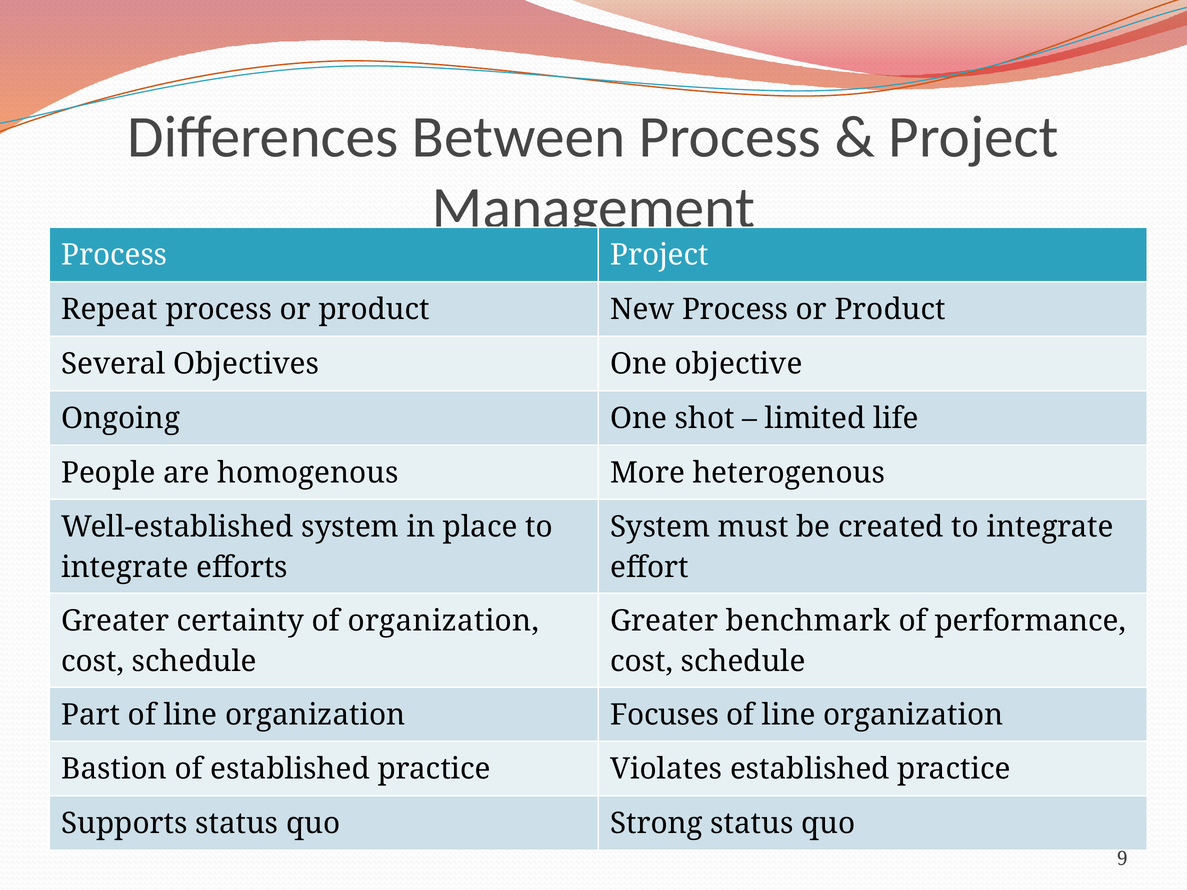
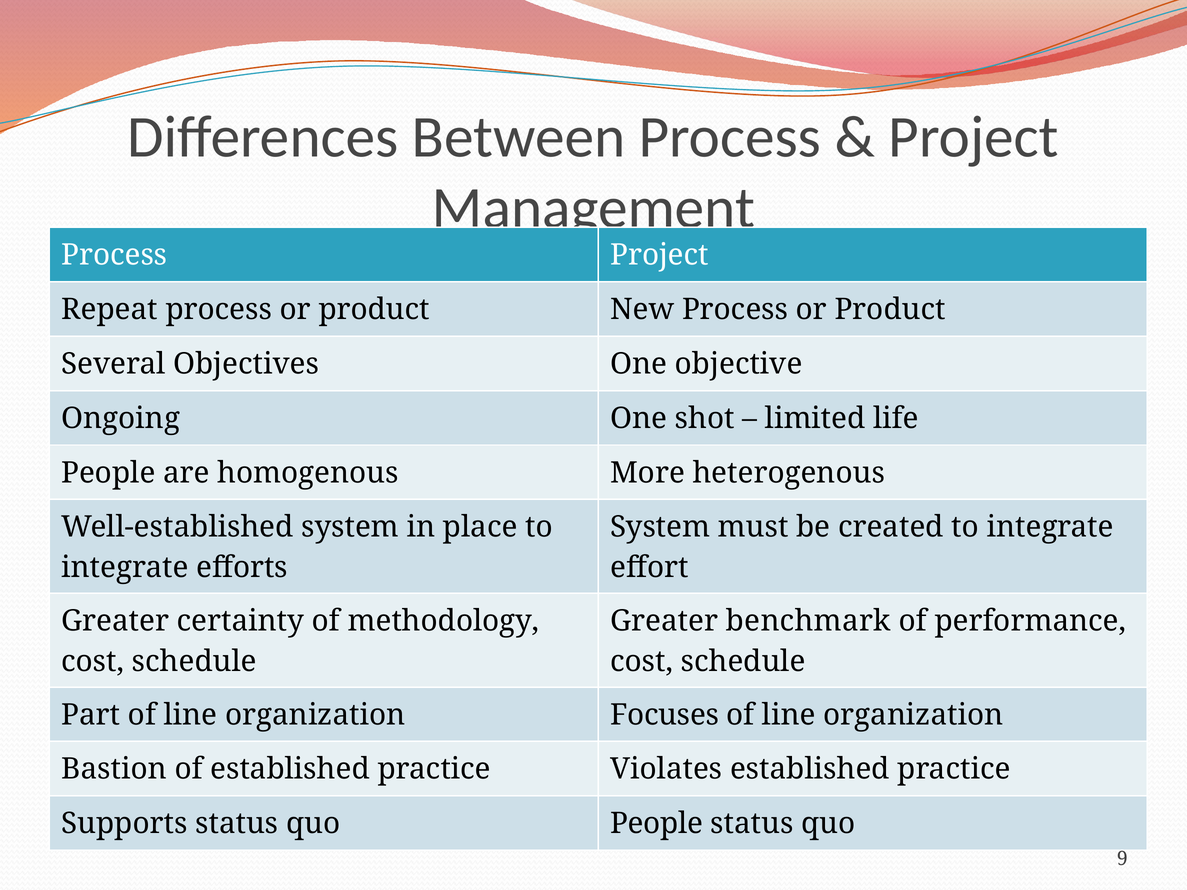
of organization: organization -> methodology (444, 621)
quo Strong: Strong -> People (657, 824)
